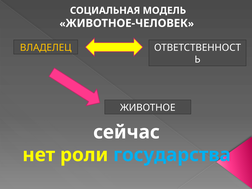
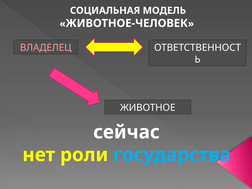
ВЛАДЕЛЕЦ colour: yellow -> pink (46, 48)
